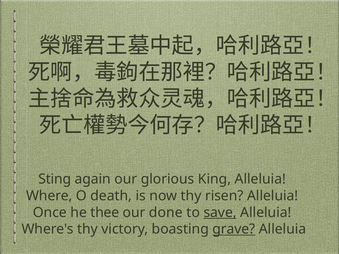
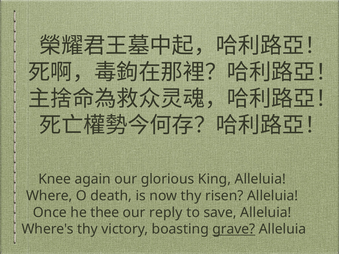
Sting: Sting -> Knee (55, 179)
done: done -> reply (166, 213)
save underline: present -> none (220, 213)
